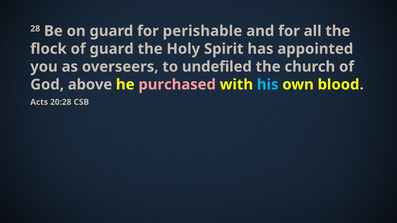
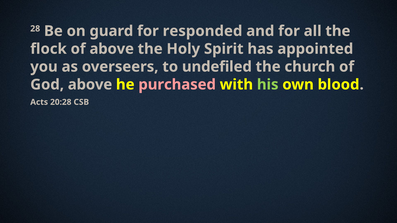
perishable: perishable -> responded (203, 31)
of guard: guard -> above (112, 49)
his colour: light blue -> light green (268, 85)
